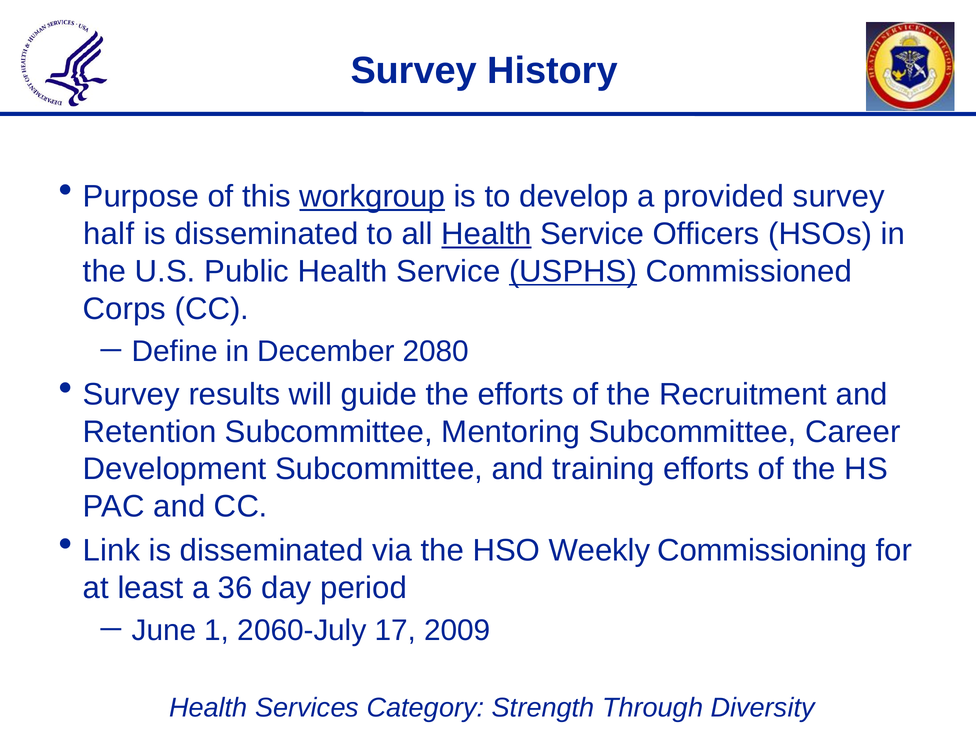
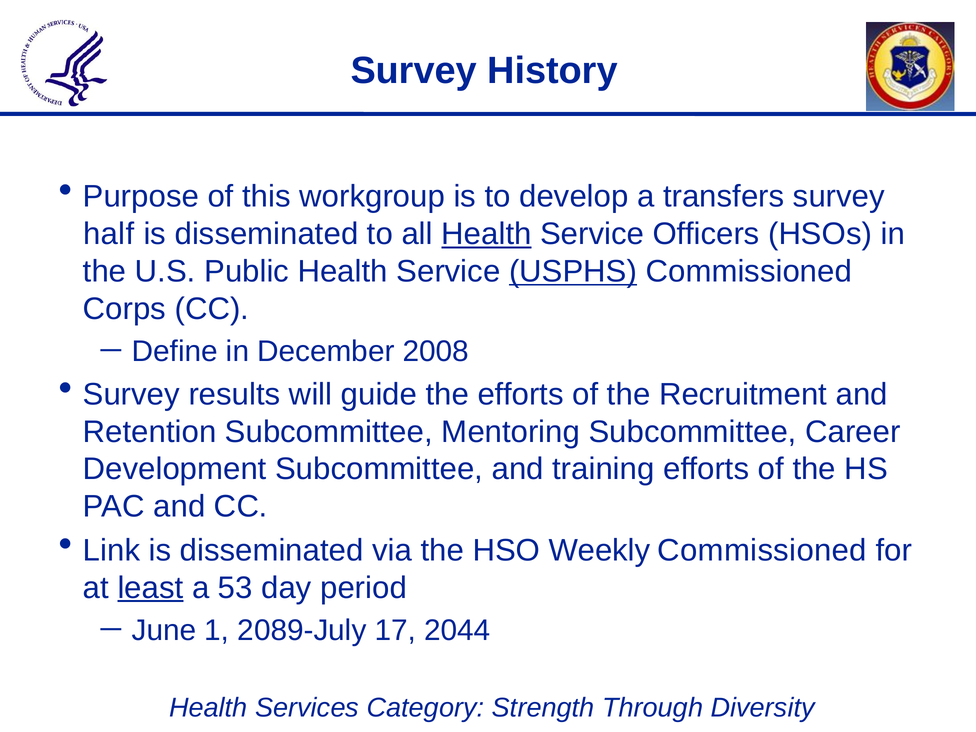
workgroup underline: present -> none (372, 197)
provided: provided -> transfers (724, 197)
2080: 2080 -> 2008 (436, 351)
Weekly Commissioning: Commissioning -> Commissioned (762, 550)
least underline: none -> present (150, 588)
36: 36 -> 53 (235, 588)
2060-July: 2060-July -> 2089-July (302, 630)
2009: 2009 -> 2044 (457, 630)
